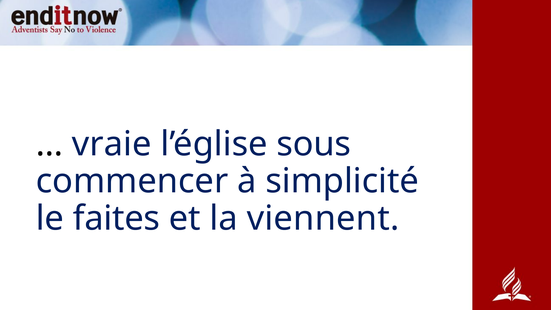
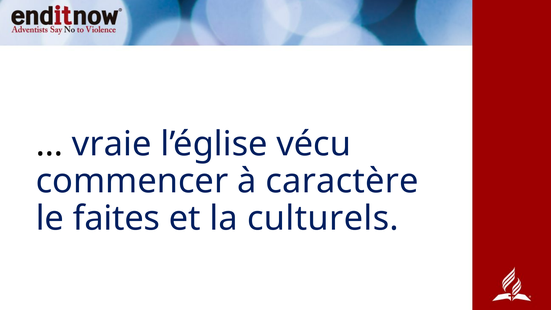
sous: sous -> vécu (314, 144)
simplicité: simplicité -> caractère (342, 181)
viennent: viennent -> culturels (323, 218)
